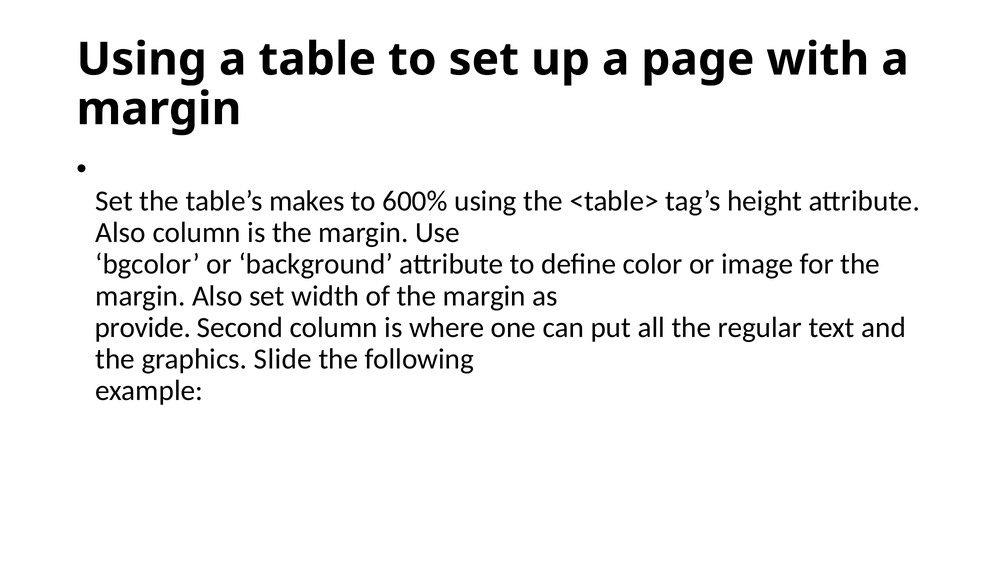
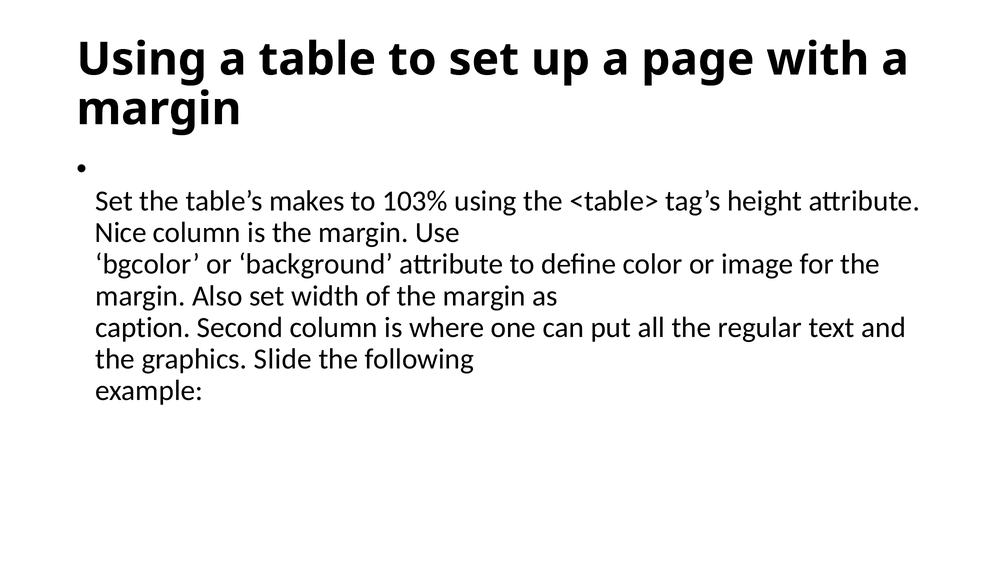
600%: 600% -> 103% (415, 201)
Also: Also -> Nice (121, 233)
provide: provide -> caption (143, 328)
